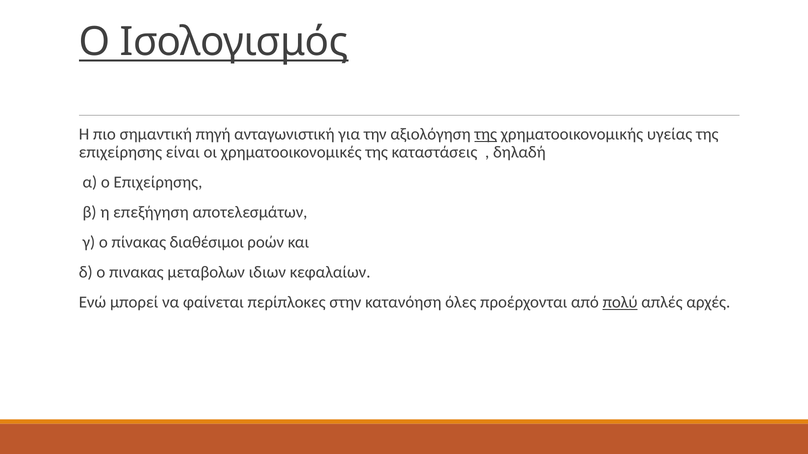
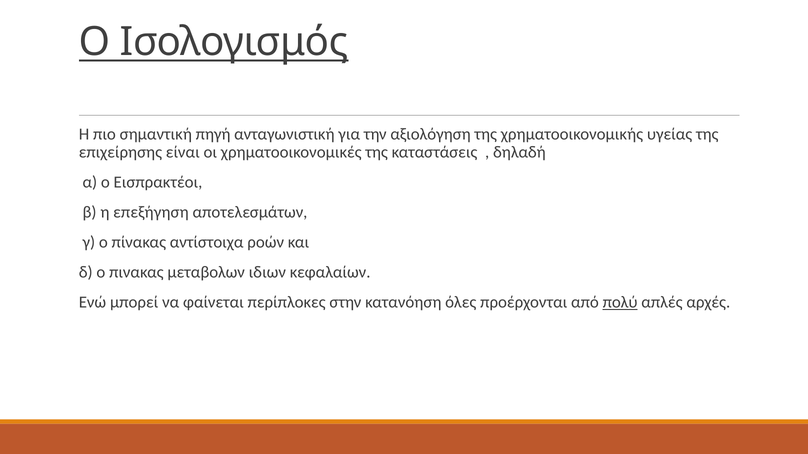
της underline: present -> none (486, 134)
ο Επιχείρησης: Επιχείρησης -> Εισπρακτέοι (158, 183)
διαθέσιμοι: διαθέσιμοι -> αντίστοιχα (207, 243)
